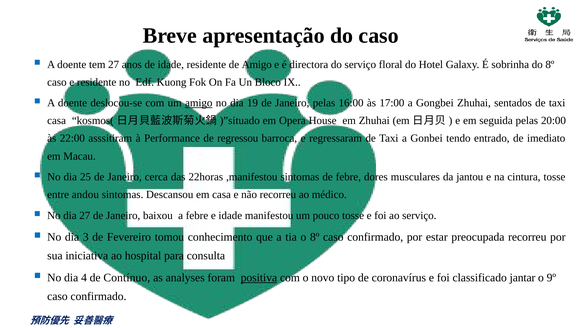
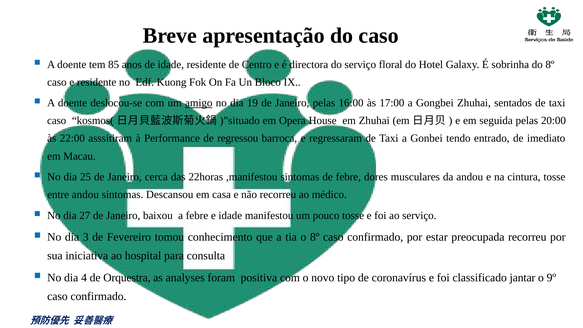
tem 27: 27 -> 85 (114, 64)
de Amigo: Amigo -> Centro (257, 64)
casa: casa -> caso (57, 121)
da jantou: jantou -> andou (470, 177)
Contínuo: Contínuo -> Orquestra (127, 278)
positiva underline: present -> none (259, 278)
